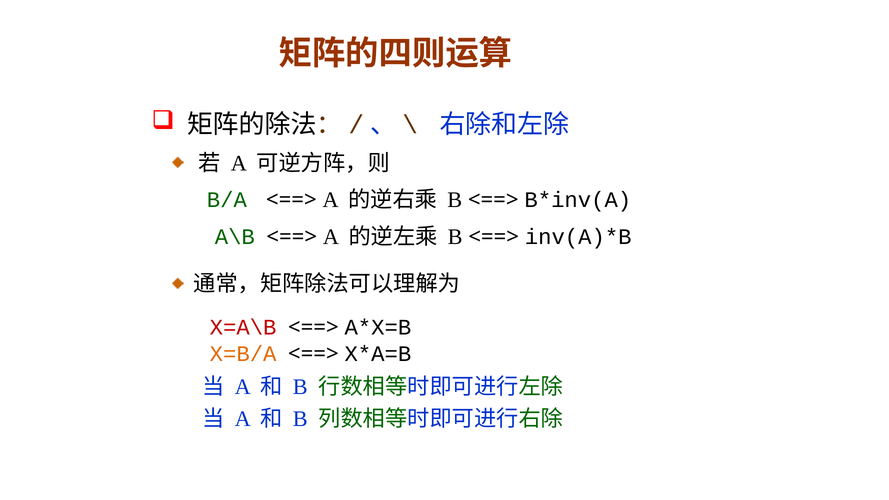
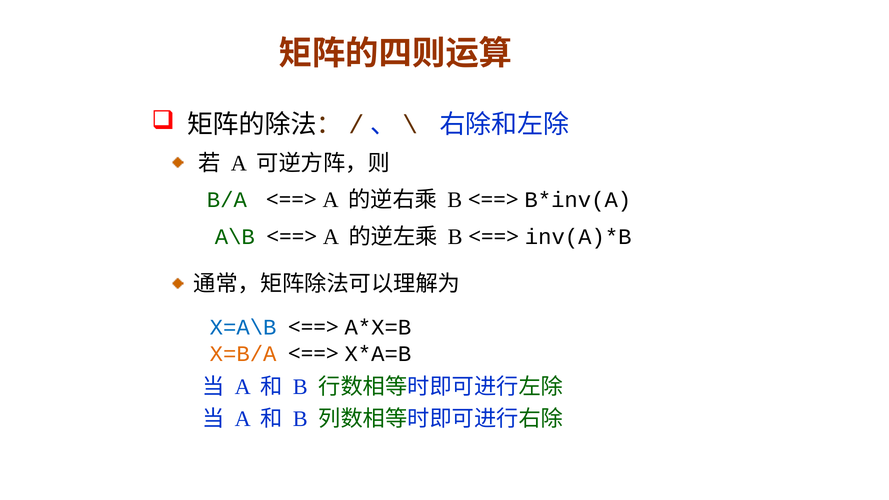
X=A\B colour: red -> blue (243, 327)
